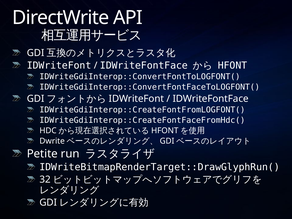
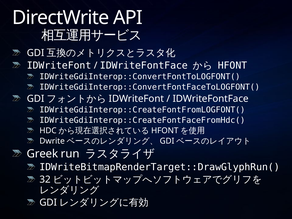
Petite: Petite -> Greek (42, 154)
